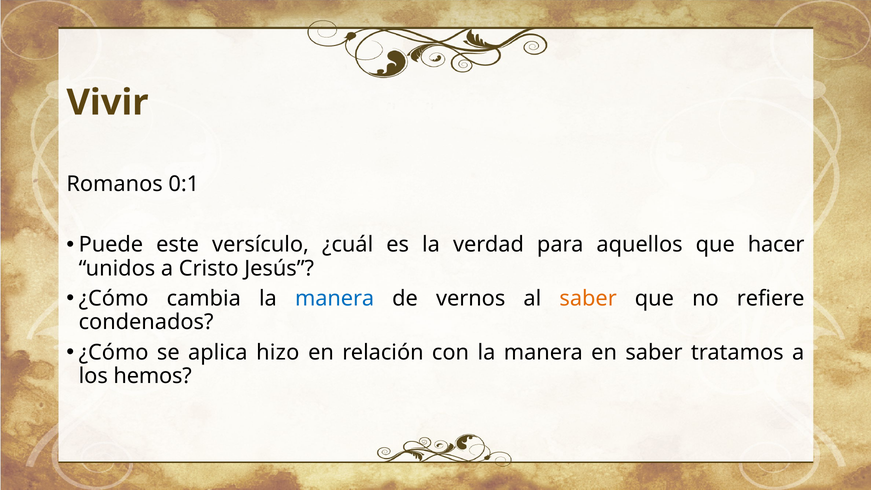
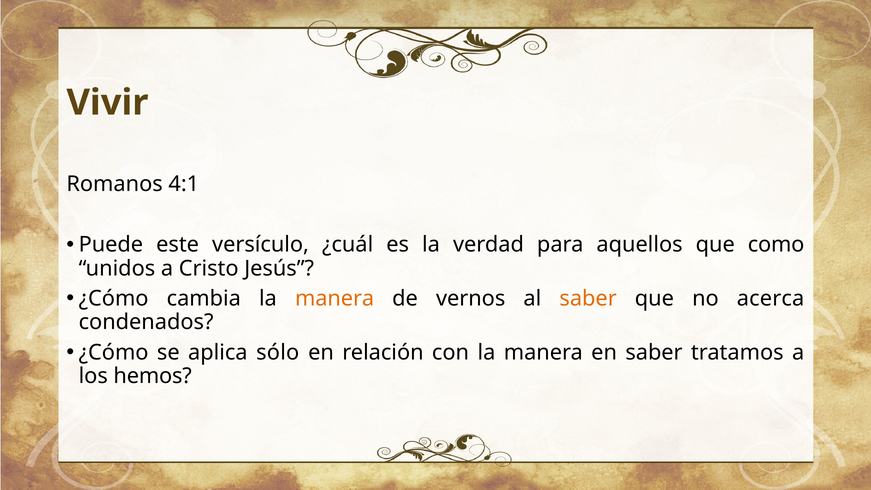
0:1: 0:1 -> 4:1 (184, 184)
hacer: hacer -> como (776, 245)
manera colour: blue -> orange (335, 299)
refiere: refiere -> acerca (771, 299)
hizo: hizo -> sólo (278, 352)
